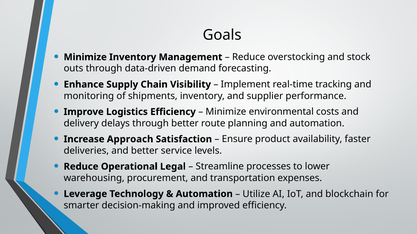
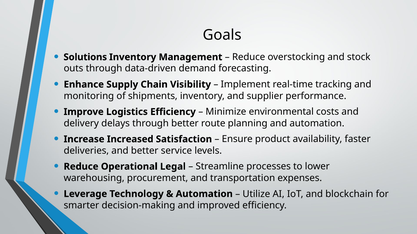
Minimize: Minimize -> Solutions (85, 57)
Approach: Approach -> Increased (130, 139)
